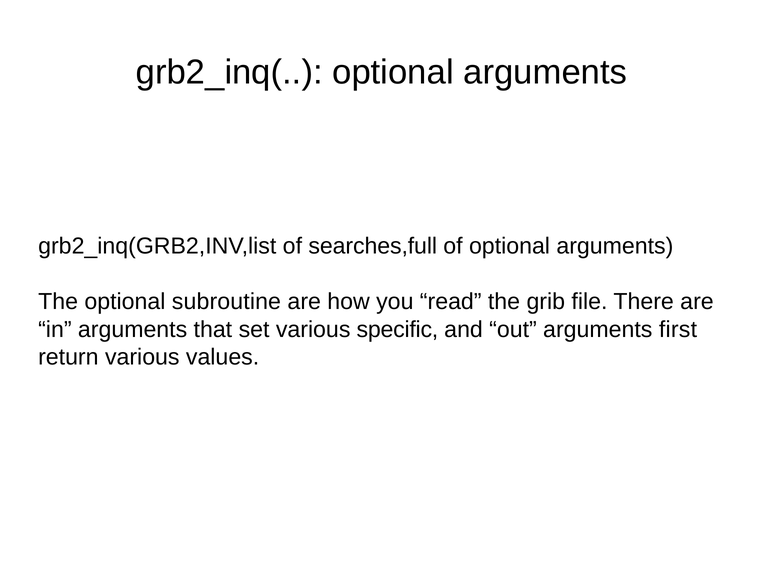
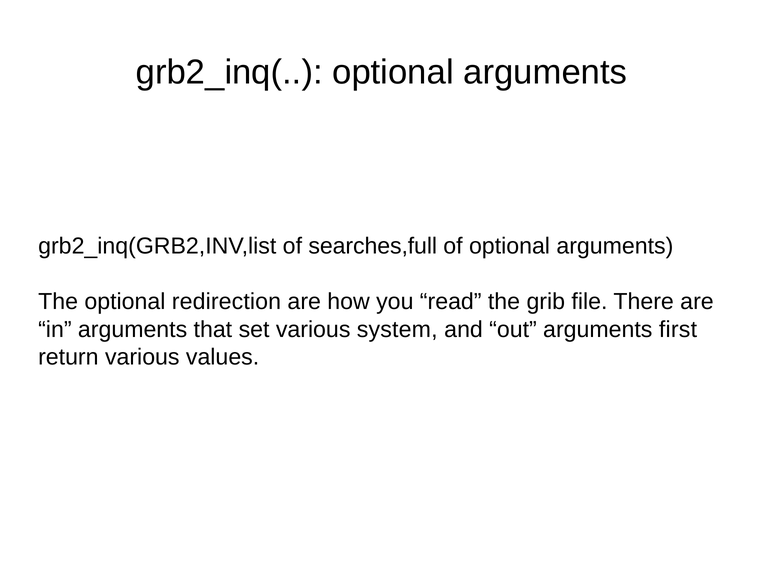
subroutine: subroutine -> redirection (226, 302)
specific: specific -> system (397, 329)
